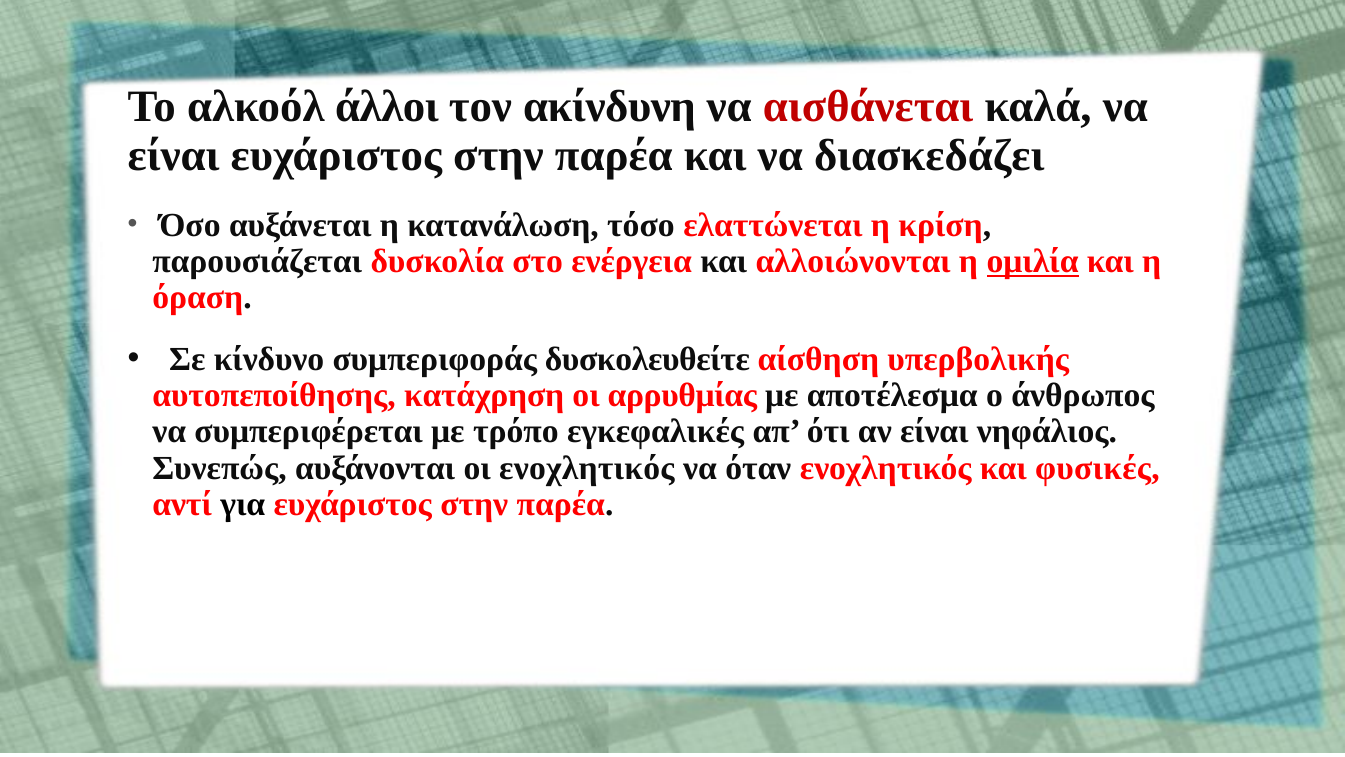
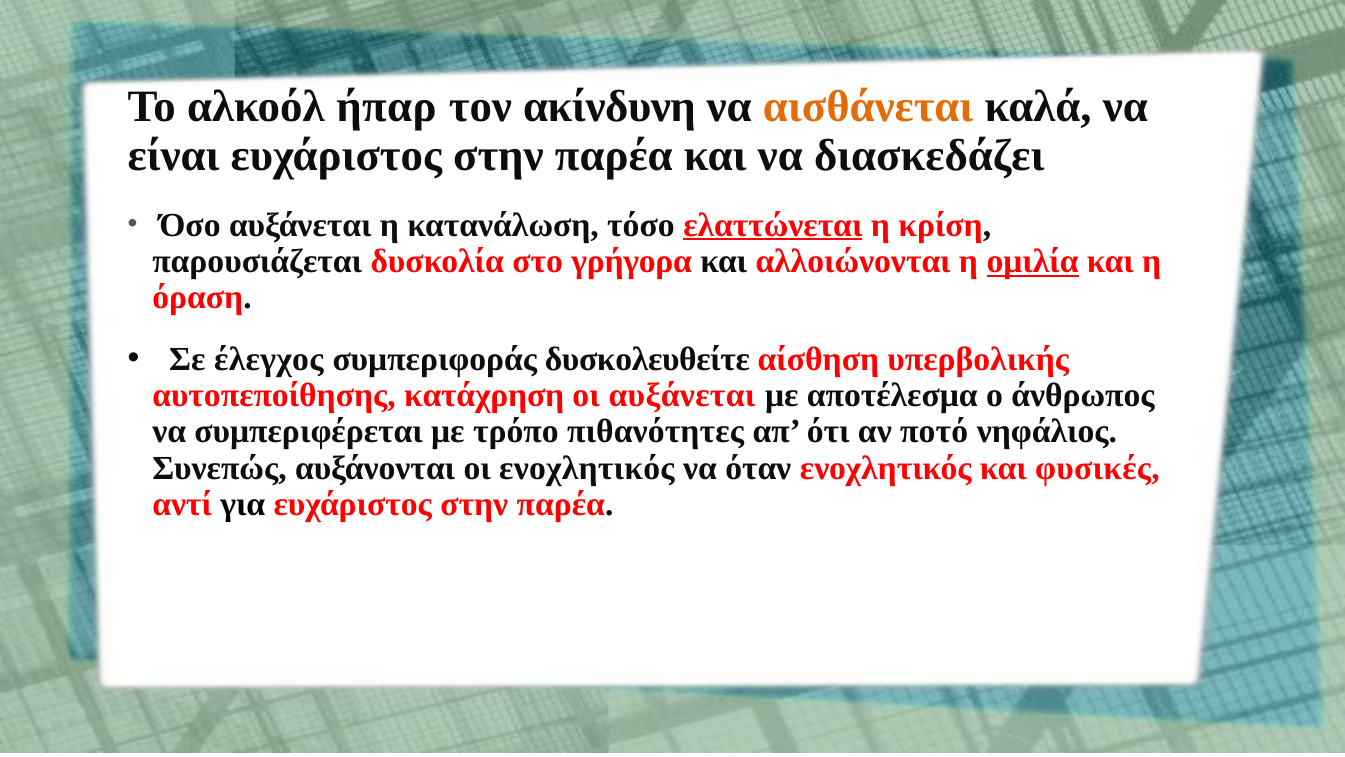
άλλοι: άλλοι -> ήπαρ (387, 107)
αισθάνεται colour: red -> orange (868, 107)
ελαττώνεται underline: none -> present (773, 225)
ενέργεια: ενέργεια -> γρήγορα (632, 261)
κίνδυνο: κίνδυνο -> έλεγχος (269, 359)
οι αρρυθμίας: αρρυθμίας -> αυξάνεται (682, 395)
εγκεφαλικές: εγκεφαλικές -> πιθανότητες (656, 432)
αν είναι: είναι -> ποτό (934, 432)
